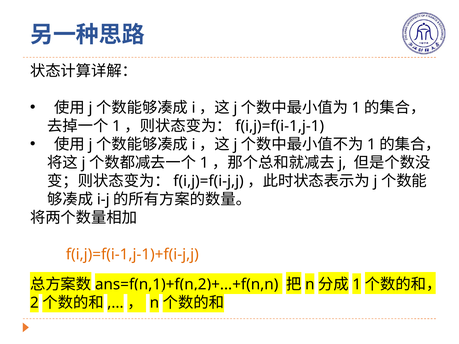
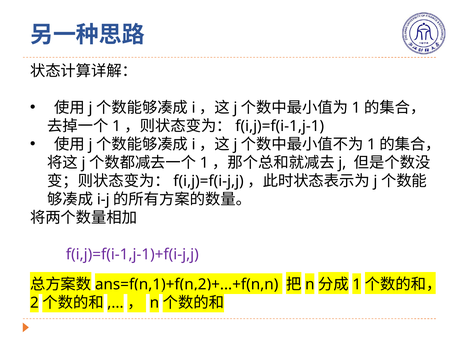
f(i,j)=f(i-1,j-1)+f(i-j,j colour: orange -> purple (132, 255)
